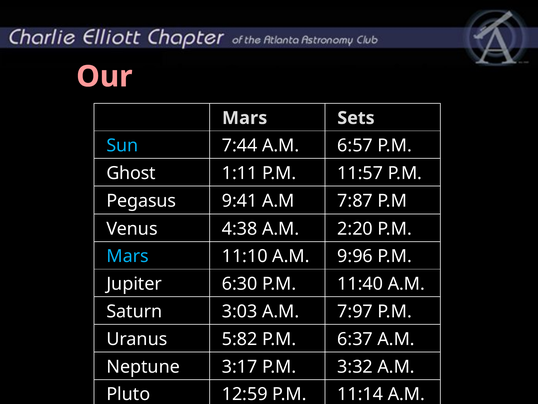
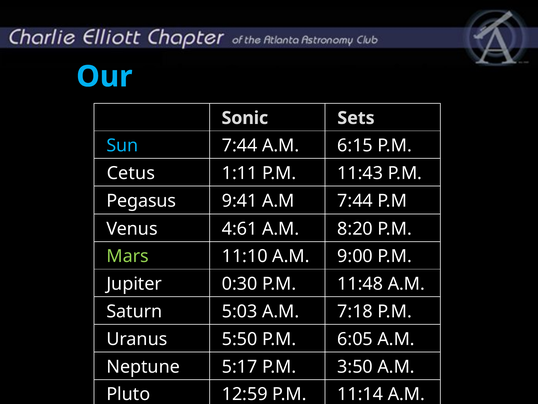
Our colour: pink -> light blue (104, 76)
Mars: Mars -> Sonic (245, 118)
6:57: 6:57 -> 6:15 (355, 145)
Ghost: Ghost -> Cetus (131, 173)
11:57: 11:57 -> 11:43 (360, 173)
A.M 7:87: 7:87 -> 7:44 (355, 201)
4:38: 4:38 -> 4:61 (240, 229)
2:20: 2:20 -> 8:20 (355, 229)
Mars colour: light blue -> light green (128, 256)
9:96: 9:96 -> 9:00 (355, 256)
6:30: 6:30 -> 0:30 (240, 284)
11:40: 11:40 -> 11:48 (360, 284)
3:03: 3:03 -> 5:03 (240, 311)
7:97: 7:97 -> 7:18 (355, 311)
5:82: 5:82 -> 5:50 (240, 339)
6:37: 6:37 -> 6:05 (355, 339)
3:17: 3:17 -> 5:17 (240, 366)
3:32: 3:32 -> 3:50 (355, 366)
